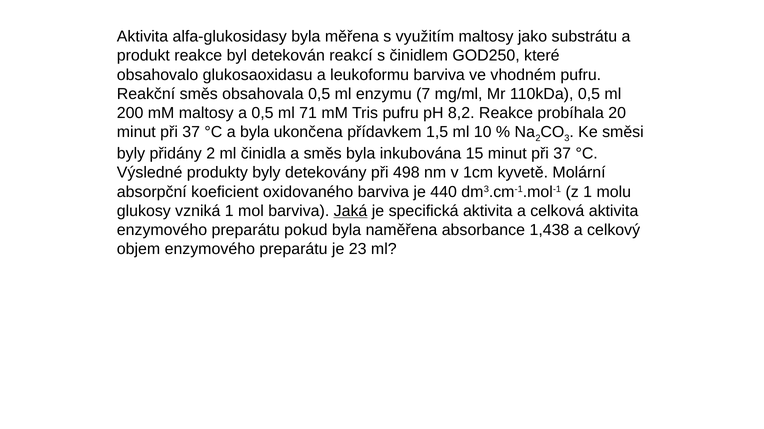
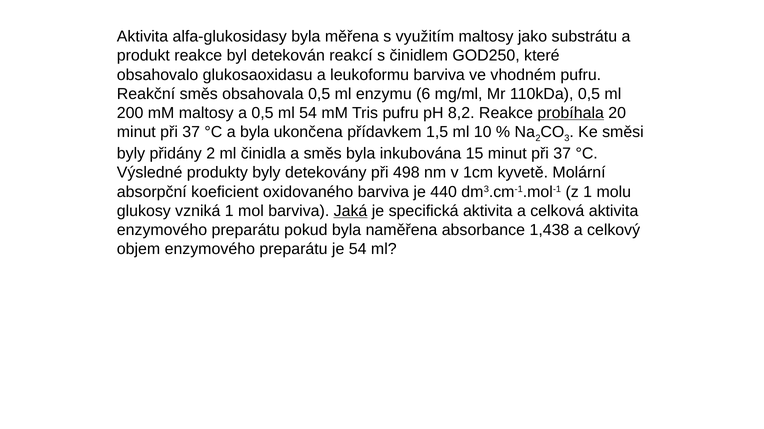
7: 7 -> 6 (423, 94)
ml 71: 71 -> 54 (308, 113)
probíhala underline: none -> present (571, 113)
je 23: 23 -> 54 (358, 249)
